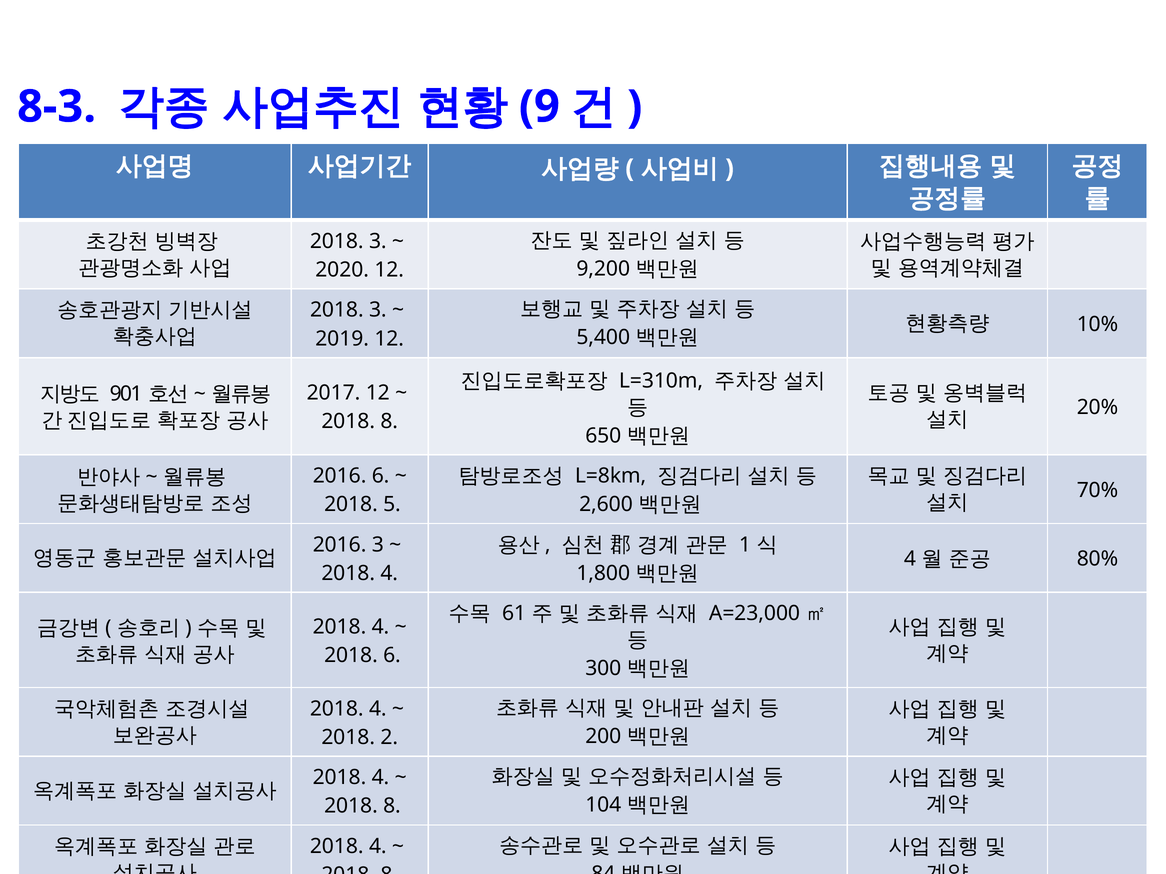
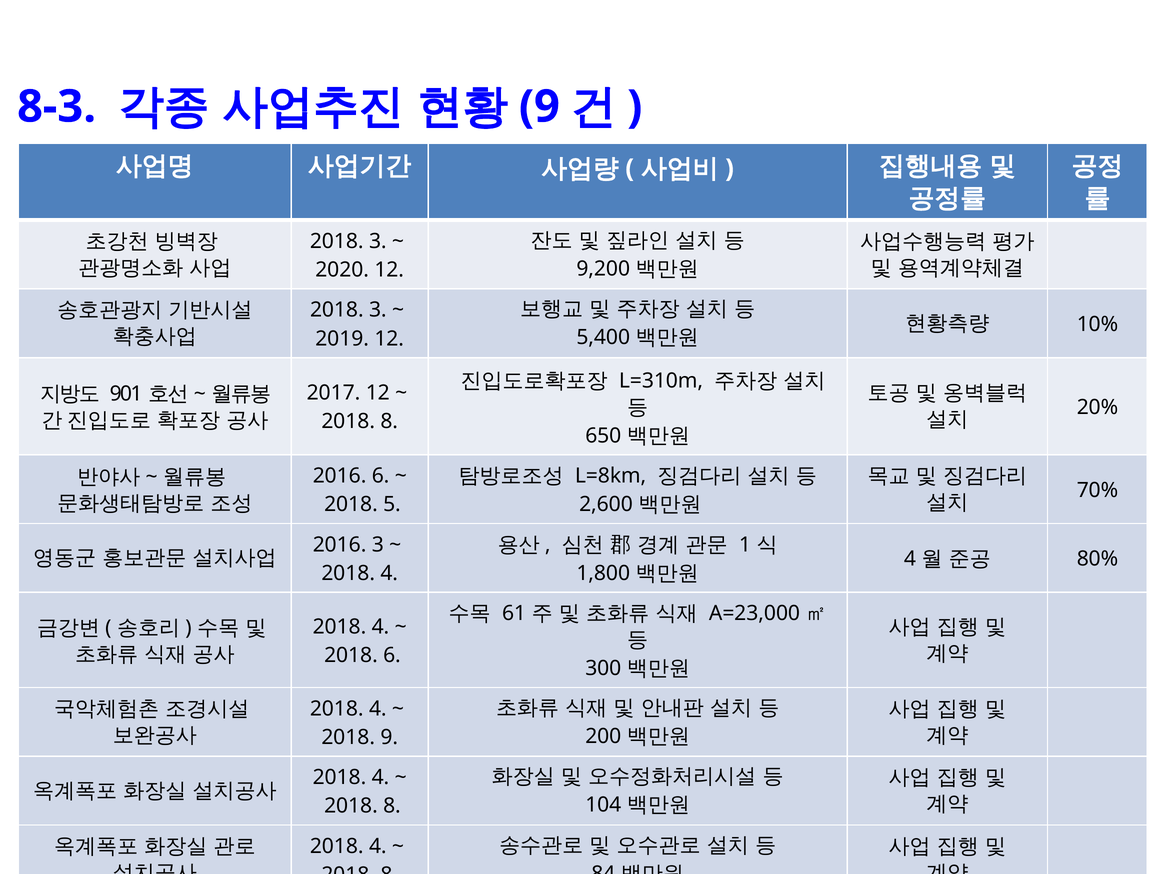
2018 2: 2 -> 9 (389, 738)
